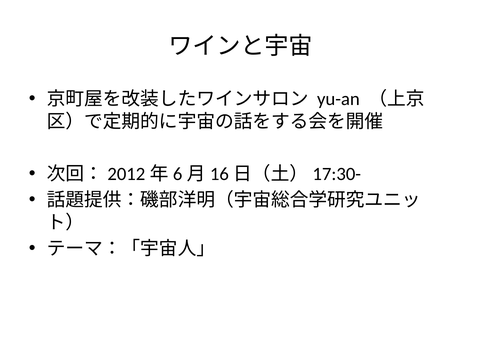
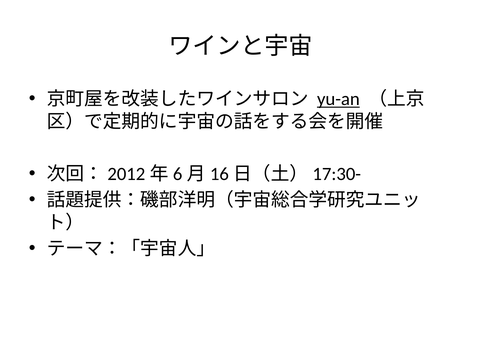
yu-an underline: none -> present (338, 99)
